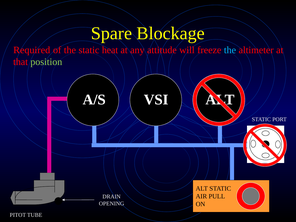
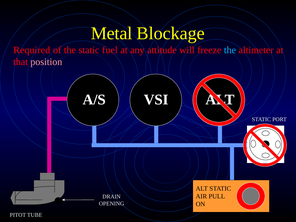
Spare: Spare -> Metal (112, 33)
heat: heat -> fuel (110, 50)
position colour: light green -> pink (46, 62)
